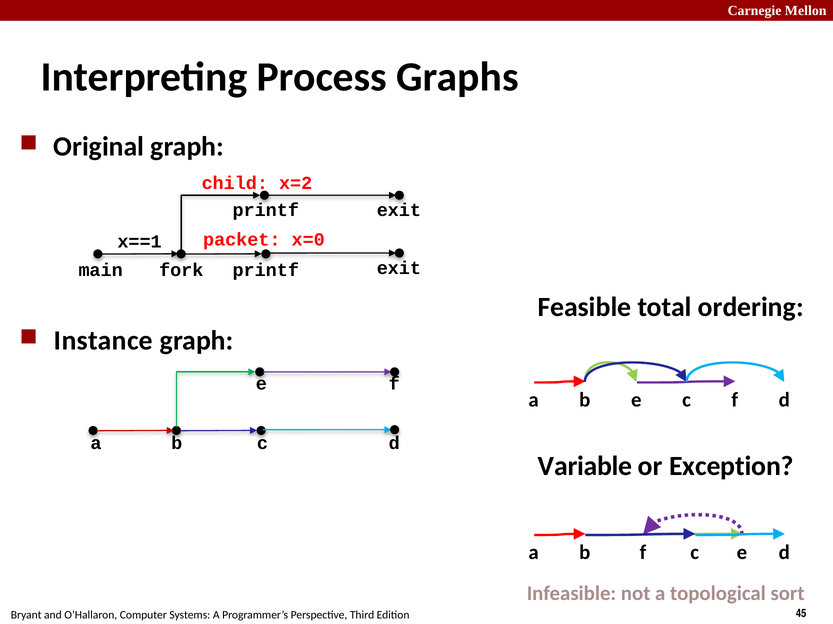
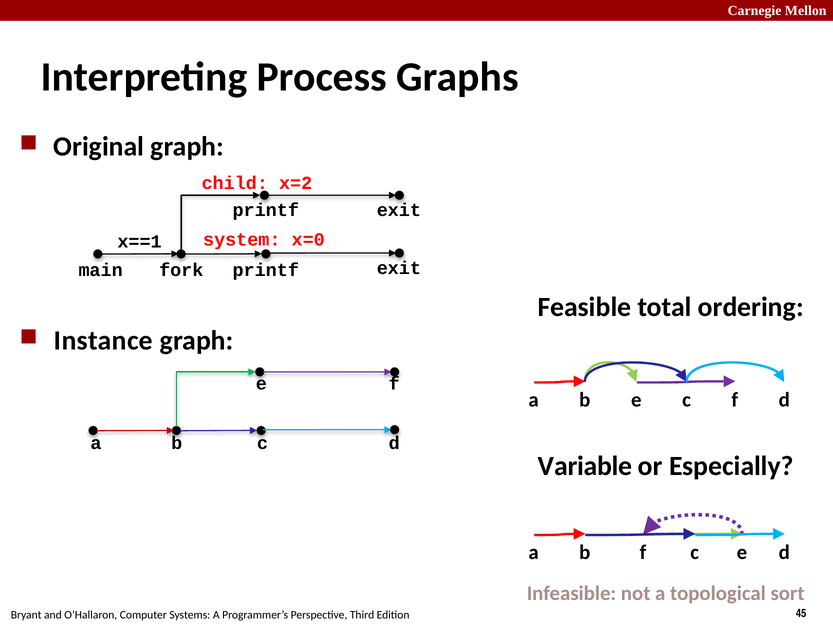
packet: packet -> system (242, 240)
Exception: Exception -> Especially (731, 466)
